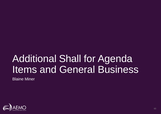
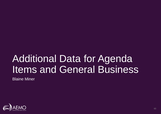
Shall: Shall -> Data (70, 59)
